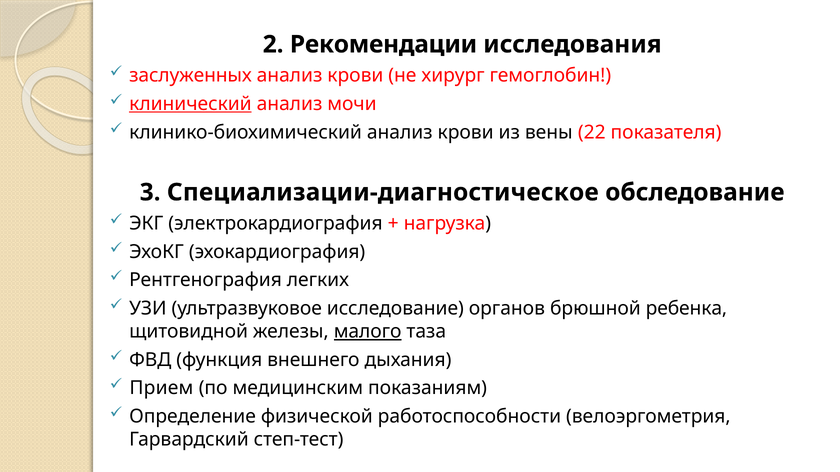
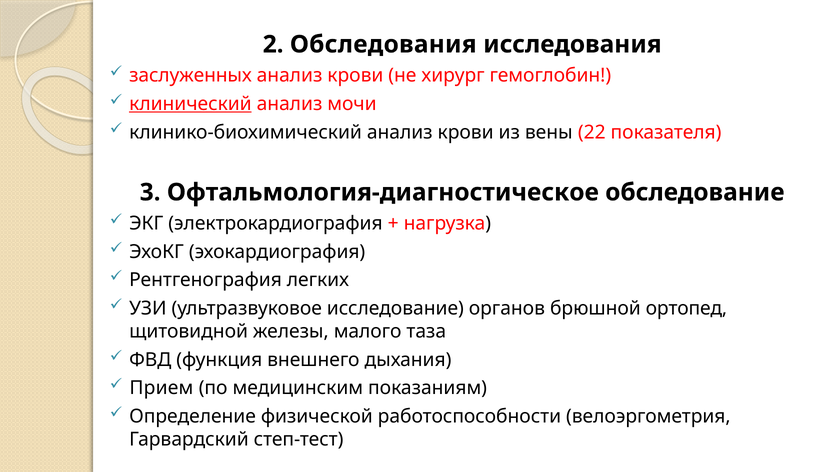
Рекомендации: Рекомендации -> Обследования (383, 44)
Специализации-диагностическое: Специализации-диагностическое -> Офтальмология-диагностическое (383, 193)
ребенка: ребенка -> ортопед (686, 309)
малого underline: present -> none (368, 332)
